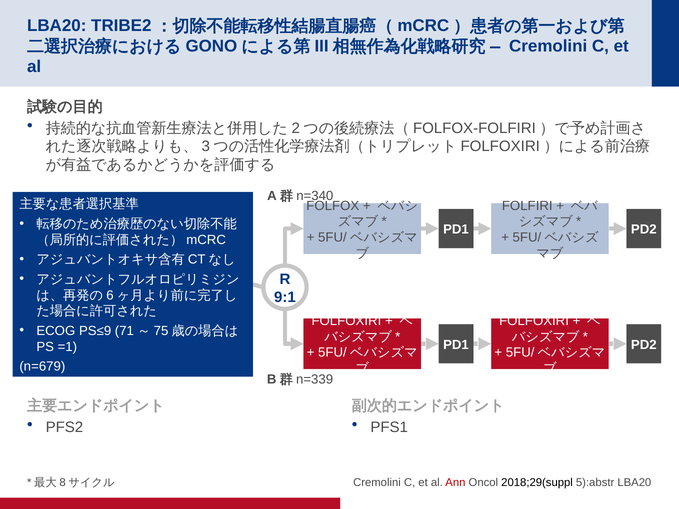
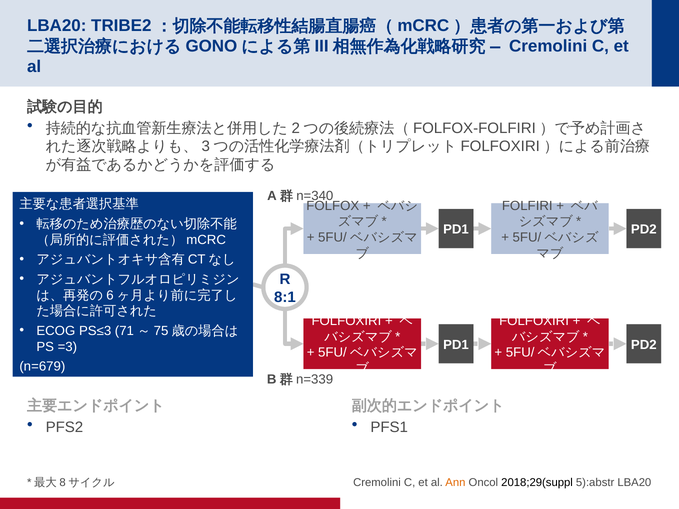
9:1: 9:1 -> 8:1 (285, 298)
PS≤9: PS≤9 -> PS≤3 (95, 331)
=1: =1 -> =3 (67, 347)
Ann colour: red -> orange (455, 483)
